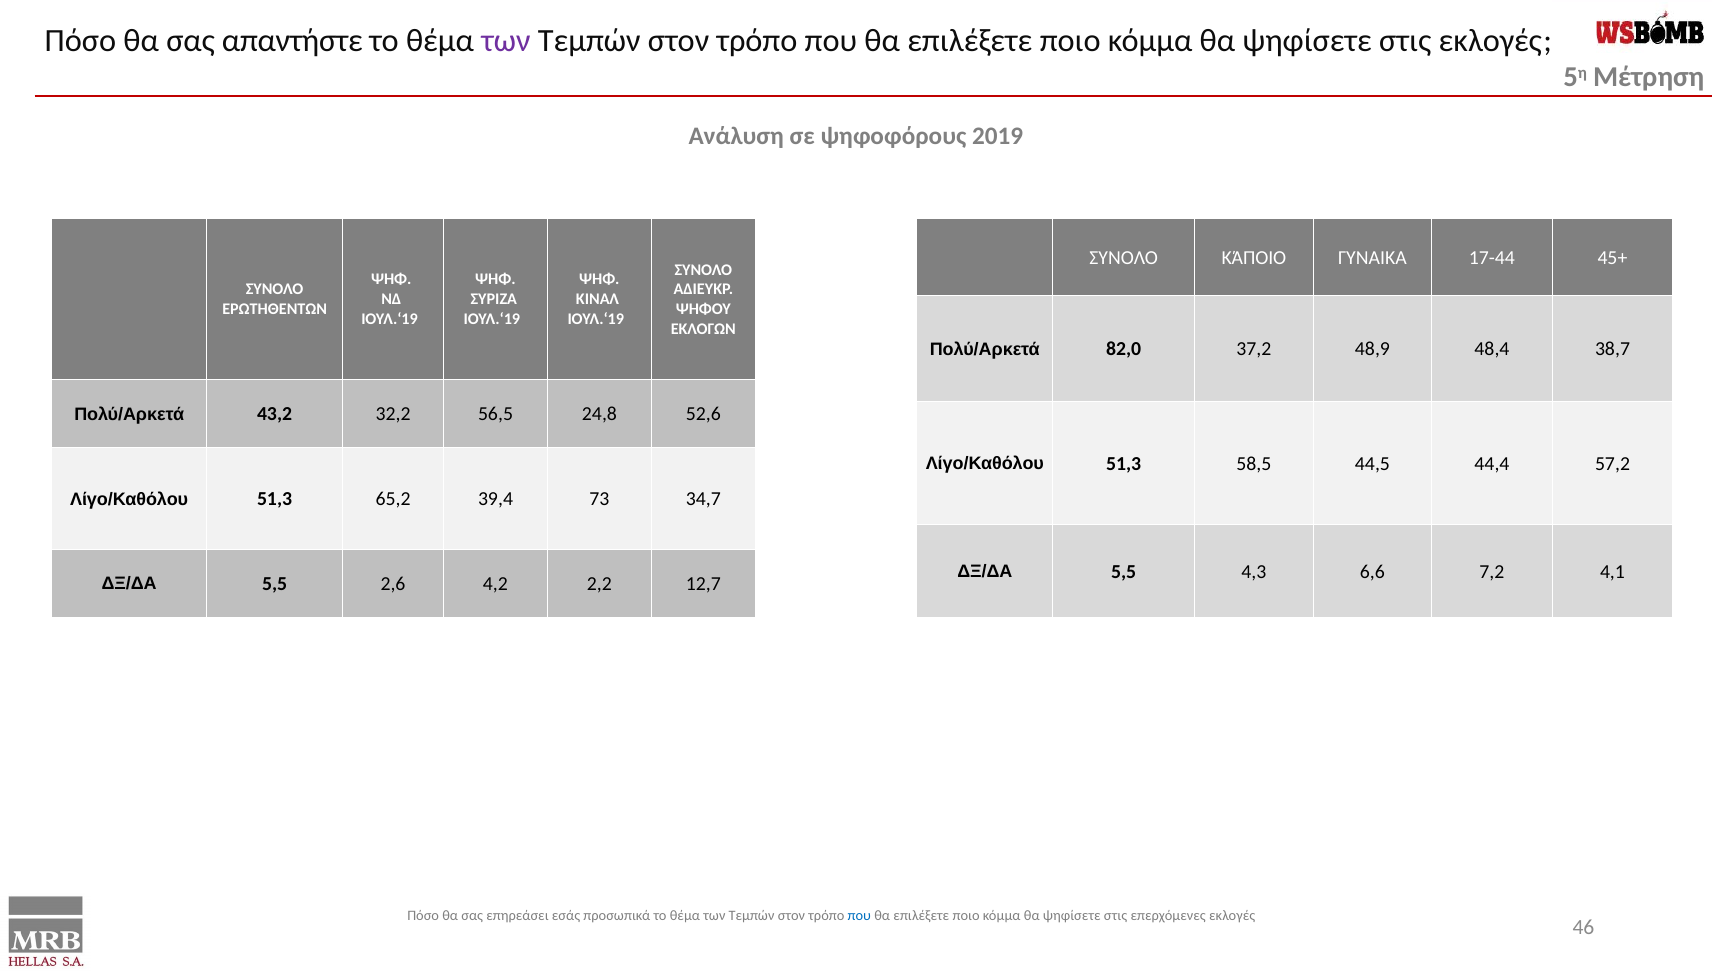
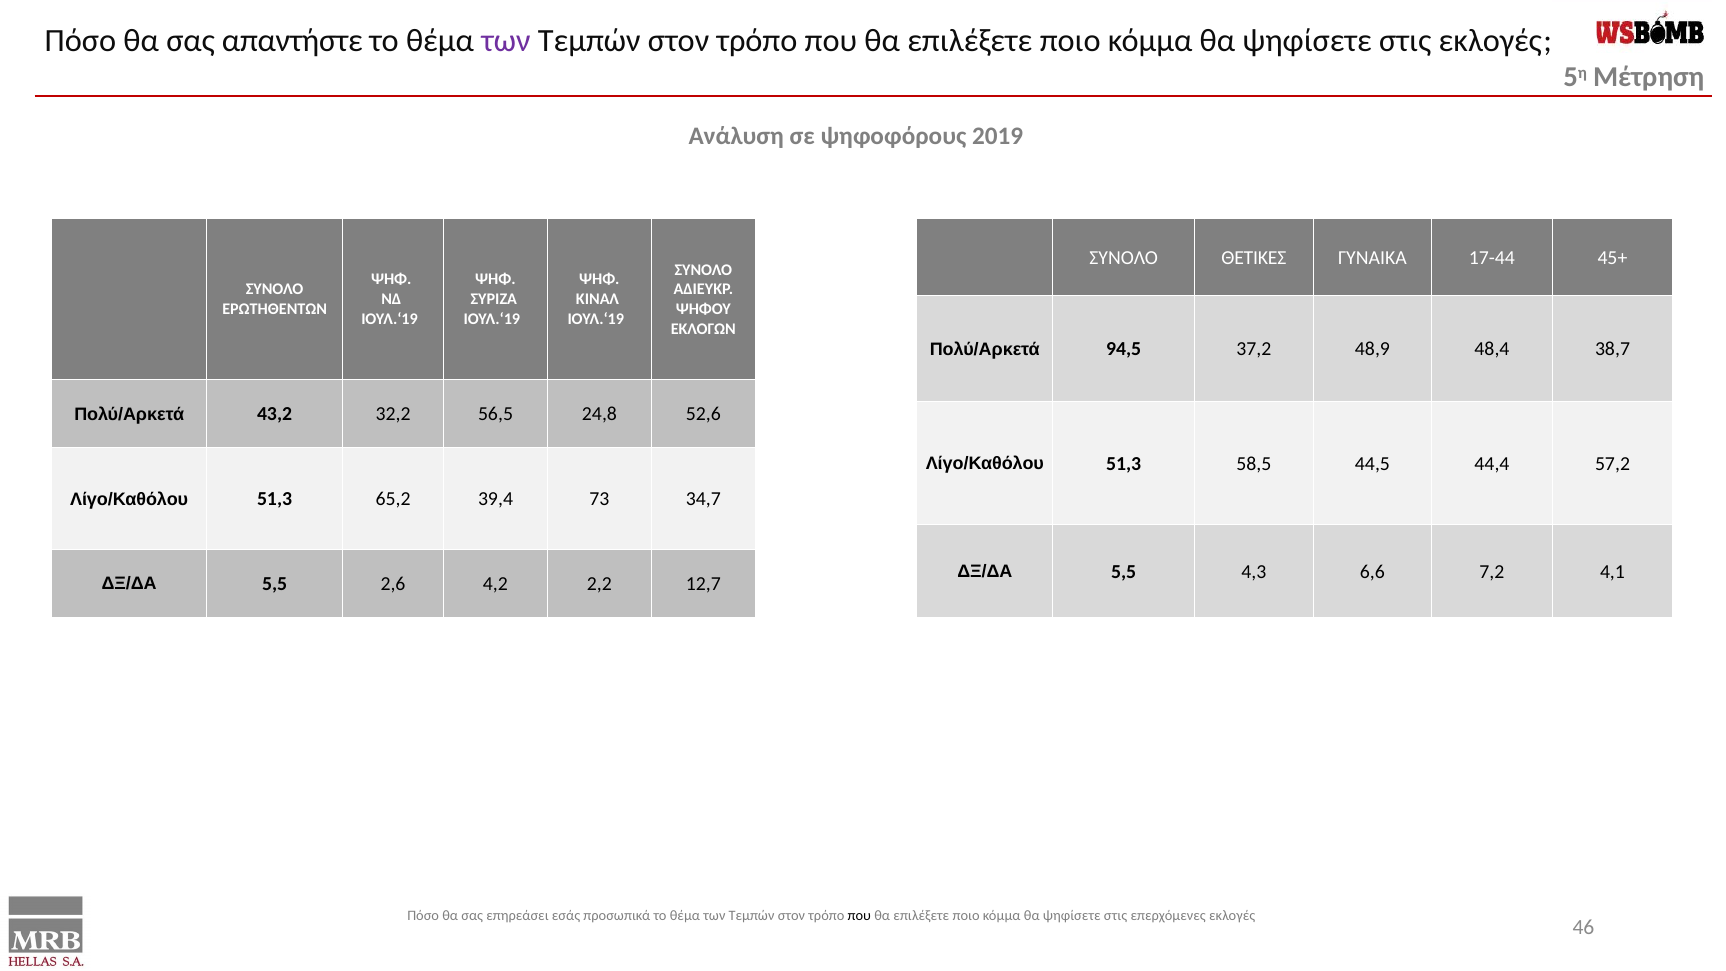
ΚΆΠΟΙΟ: ΚΆΠΟΙΟ -> ΘΕΤΙΚΕΣ (1254, 258)
82,0: 82,0 -> 94,5 (1124, 349)
που colour: blue -> black (859, 916)
